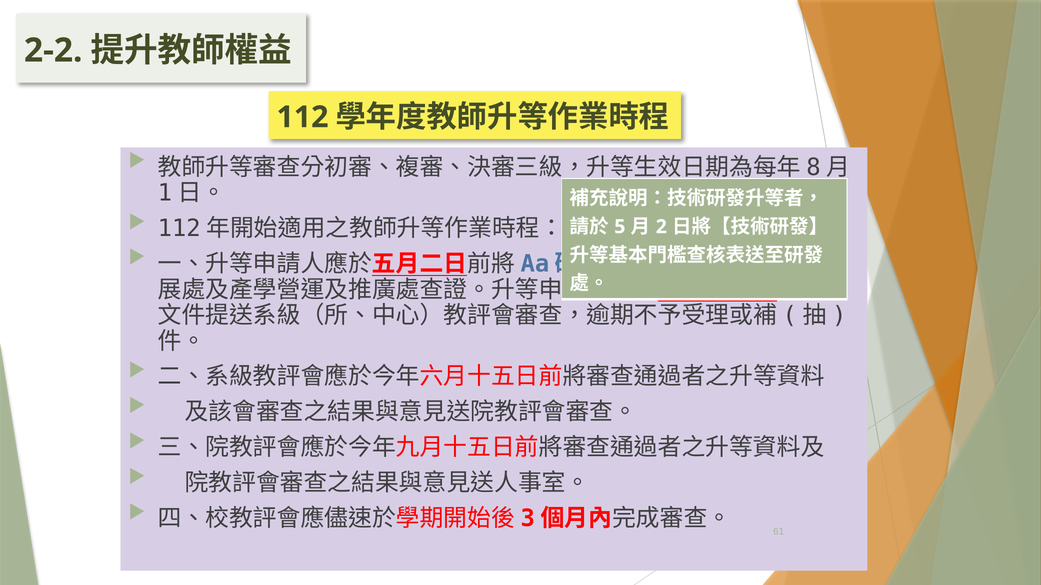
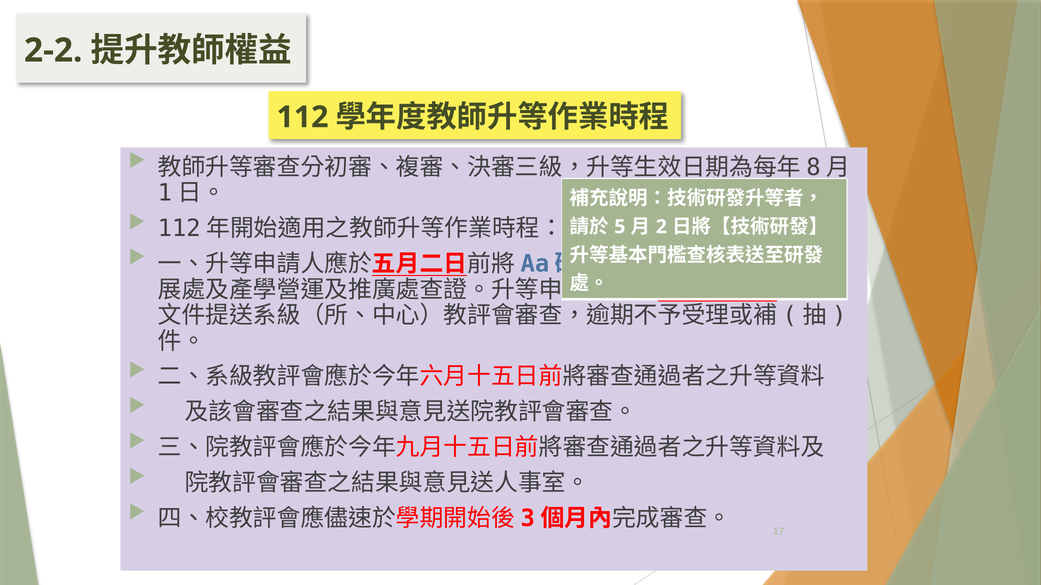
61: 61 -> 17 (779, 532)
